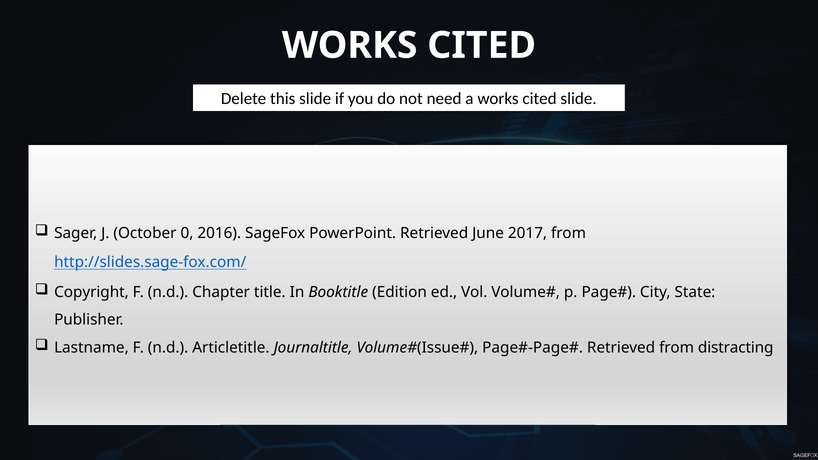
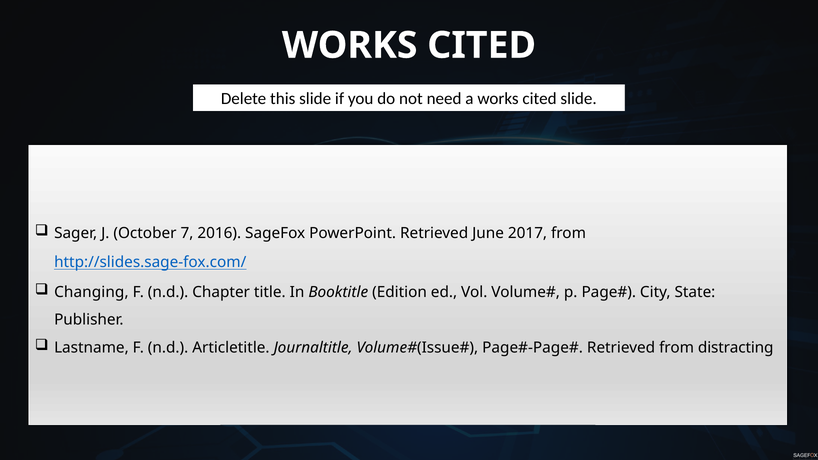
0: 0 -> 7 (187, 233)
Copyright: Copyright -> Changing (91, 292)
